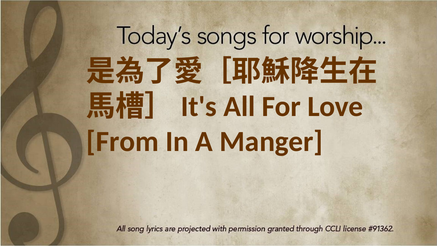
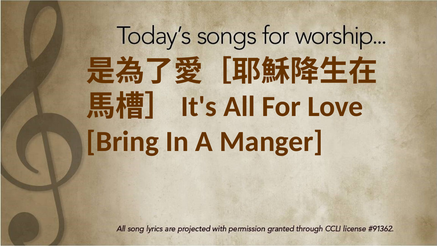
From: From -> Bring (123, 141)
